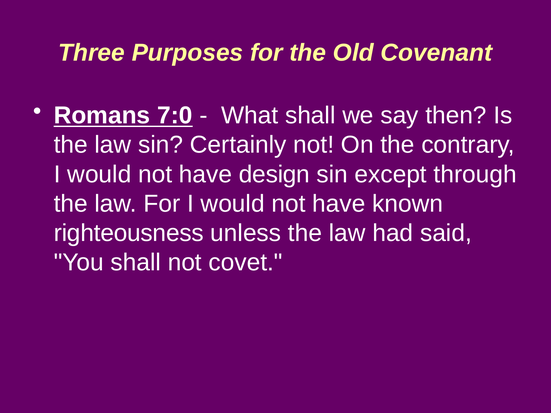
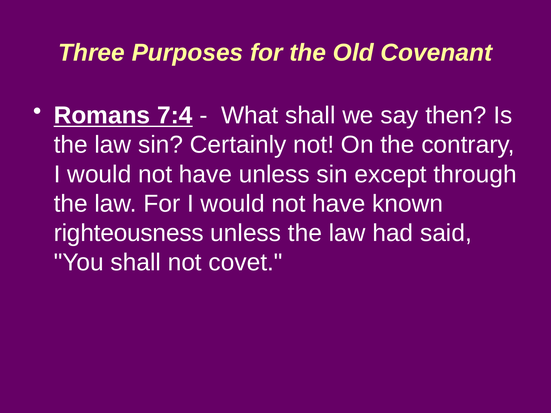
7:0: 7:0 -> 7:4 (175, 116)
have design: design -> unless (274, 174)
